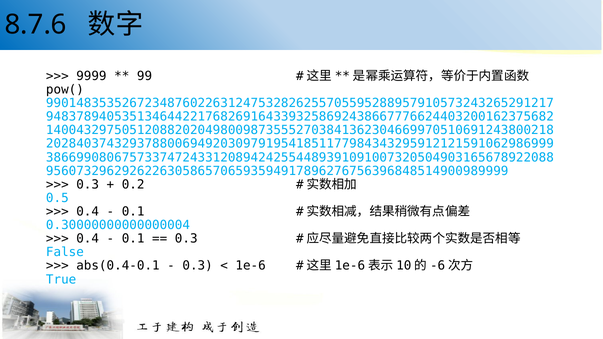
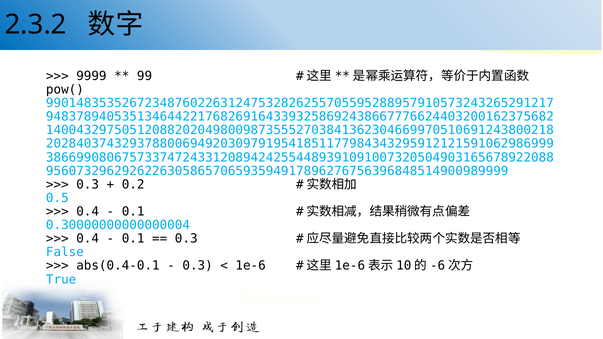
8.7.6: 8.7.6 -> 2.3.2 (36, 25)
